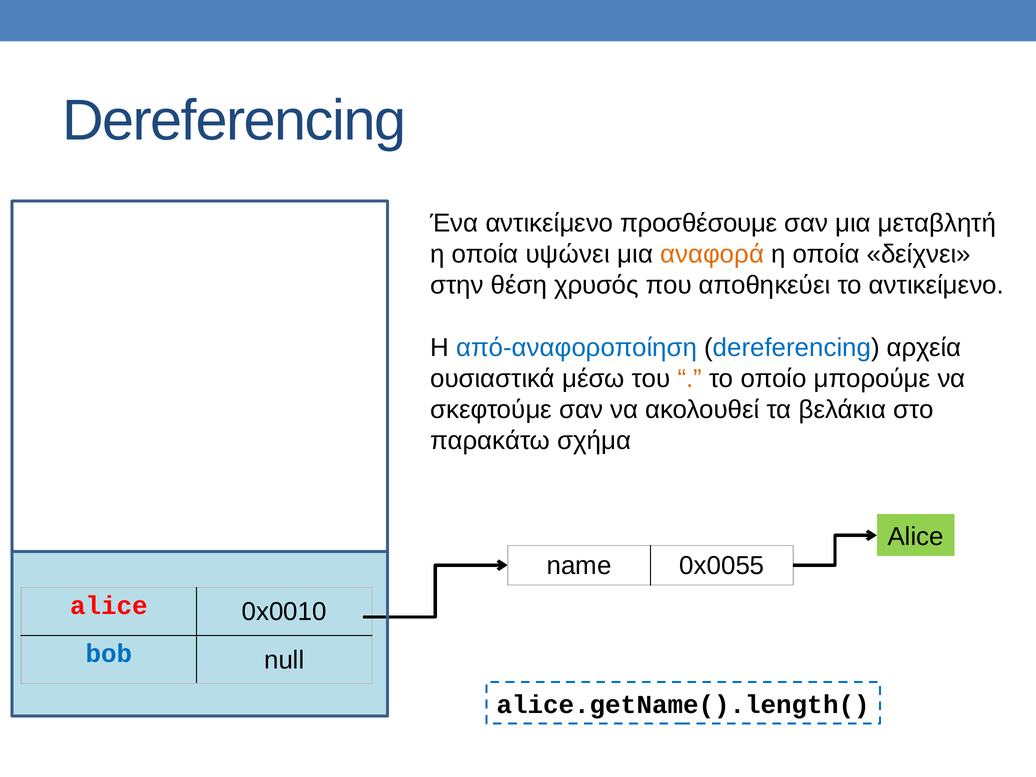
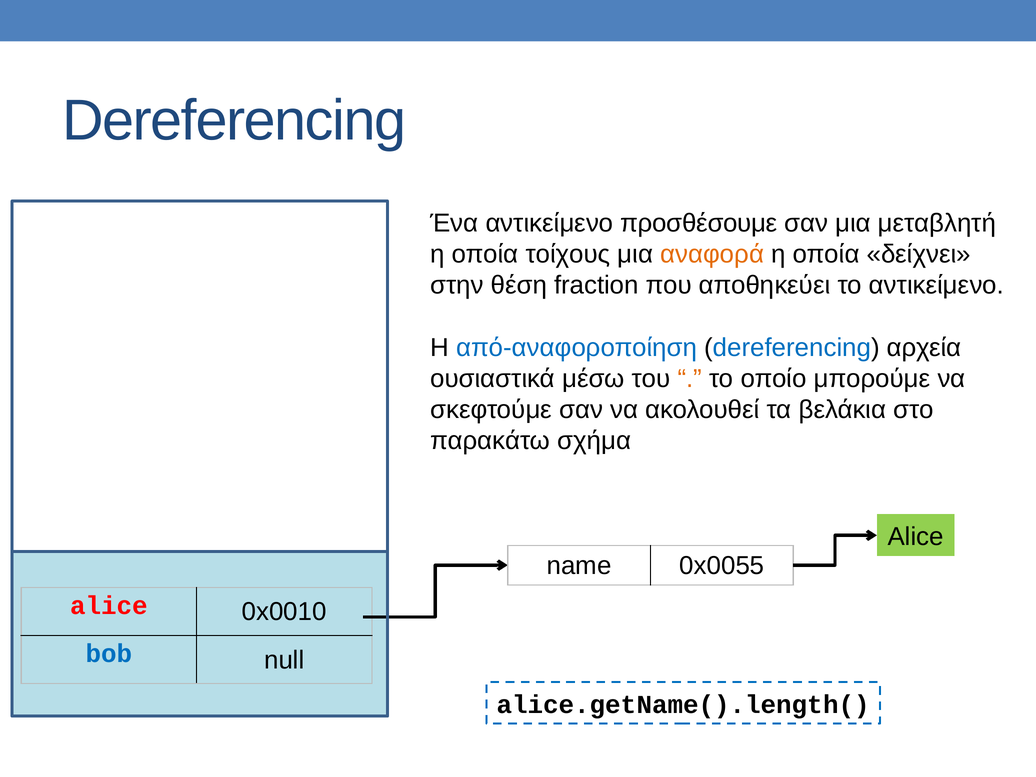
υψώνει: υψώνει -> τοίχους (568, 254)
χρυσός: χρυσός -> fraction (596, 285)
